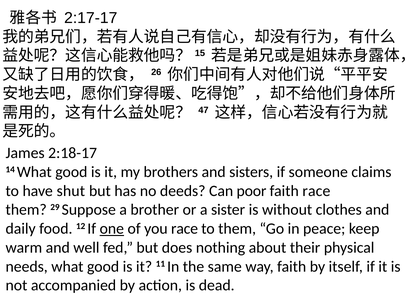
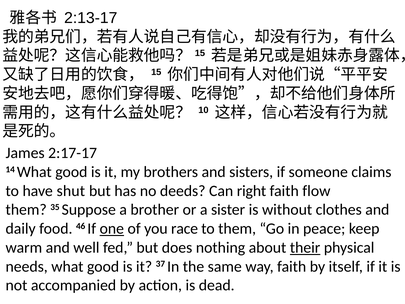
2:17-17: 2:17-17 -> 2:13-17 (91, 18)
26: 26 -> 15 (156, 72)
47: 47 -> 10 (203, 110)
2:18-17: 2:18-17 -> 2:17-17 (73, 153)
poor: poor -> right (252, 191)
faith race: race -> flow (316, 191)
29: 29 -> 35 (55, 207)
12: 12 -> 46 (81, 226)
their underline: none -> present (305, 247)
11: 11 -> 37 (160, 264)
